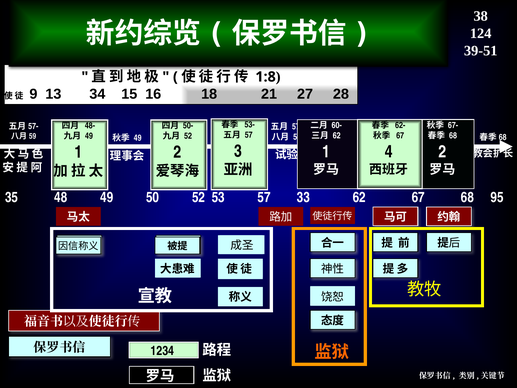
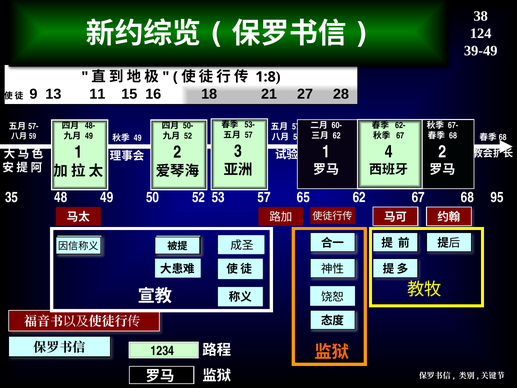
39-51: 39-51 -> 39-49 (481, 51)
34: 34 -> 11 (97, 94)
33: 33 -> 65 (304, 197)
